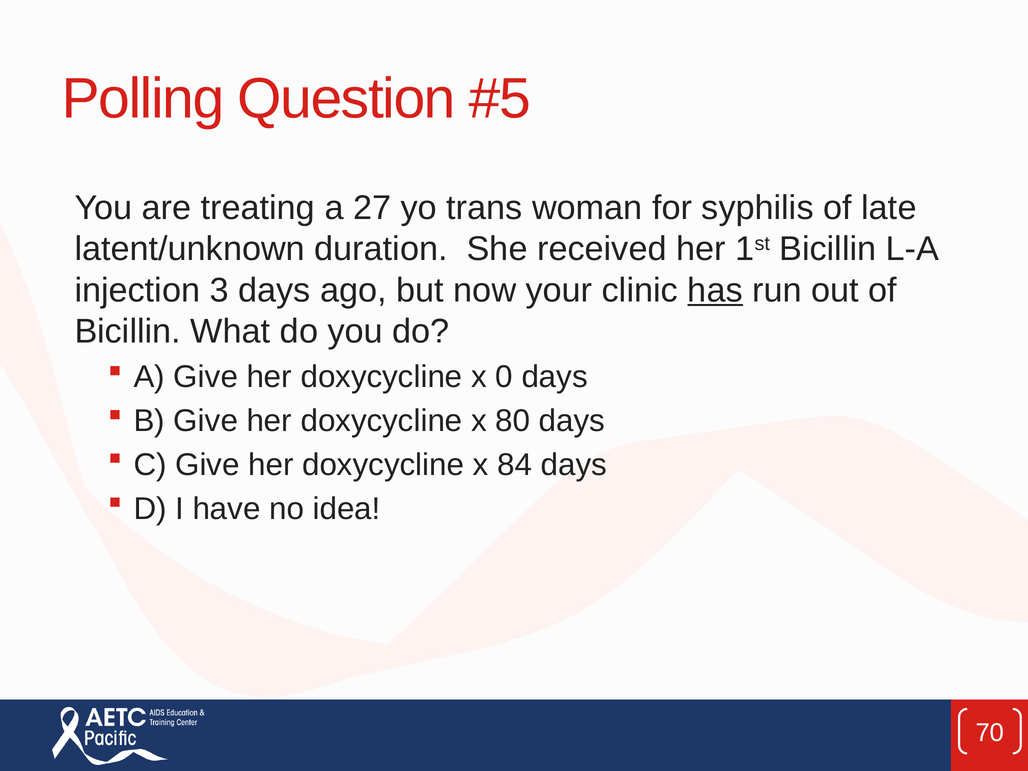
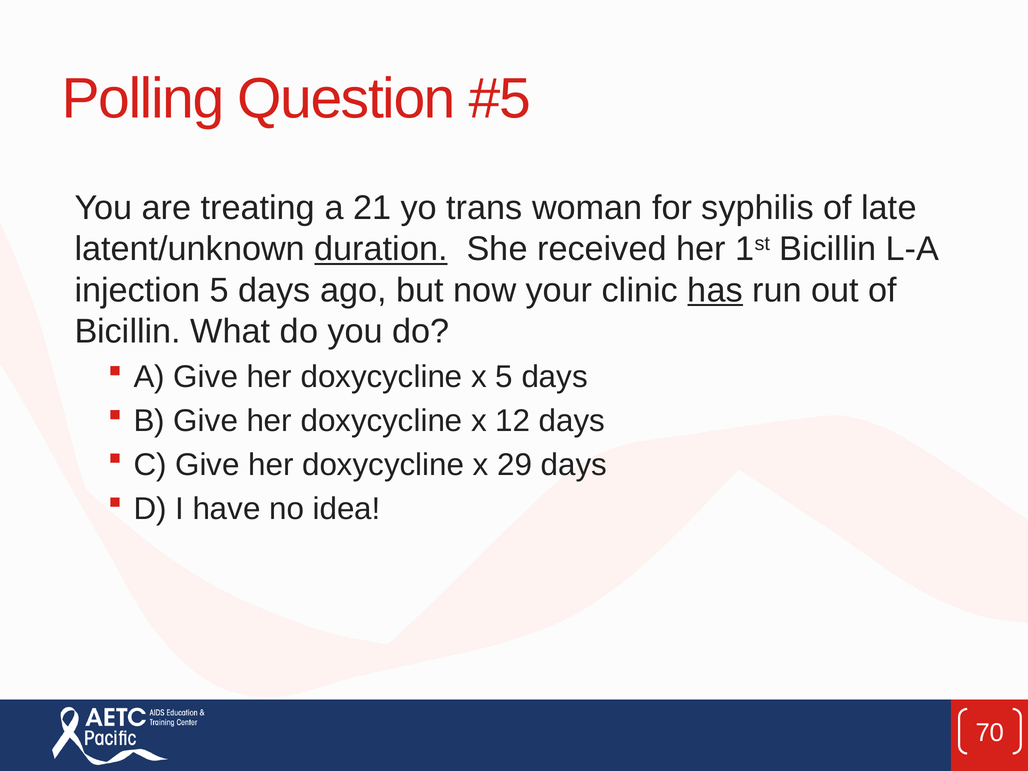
27: 27 -> 21 (372, 208)
duration underline: none -> present (381, 249)
injection 3: 3 -> 5 (219, 290)
x 0: 0 -> 5 (504, 377)
80: 80 -> 12 (513, 421)
84: 84 -> 29 (515, 465)
